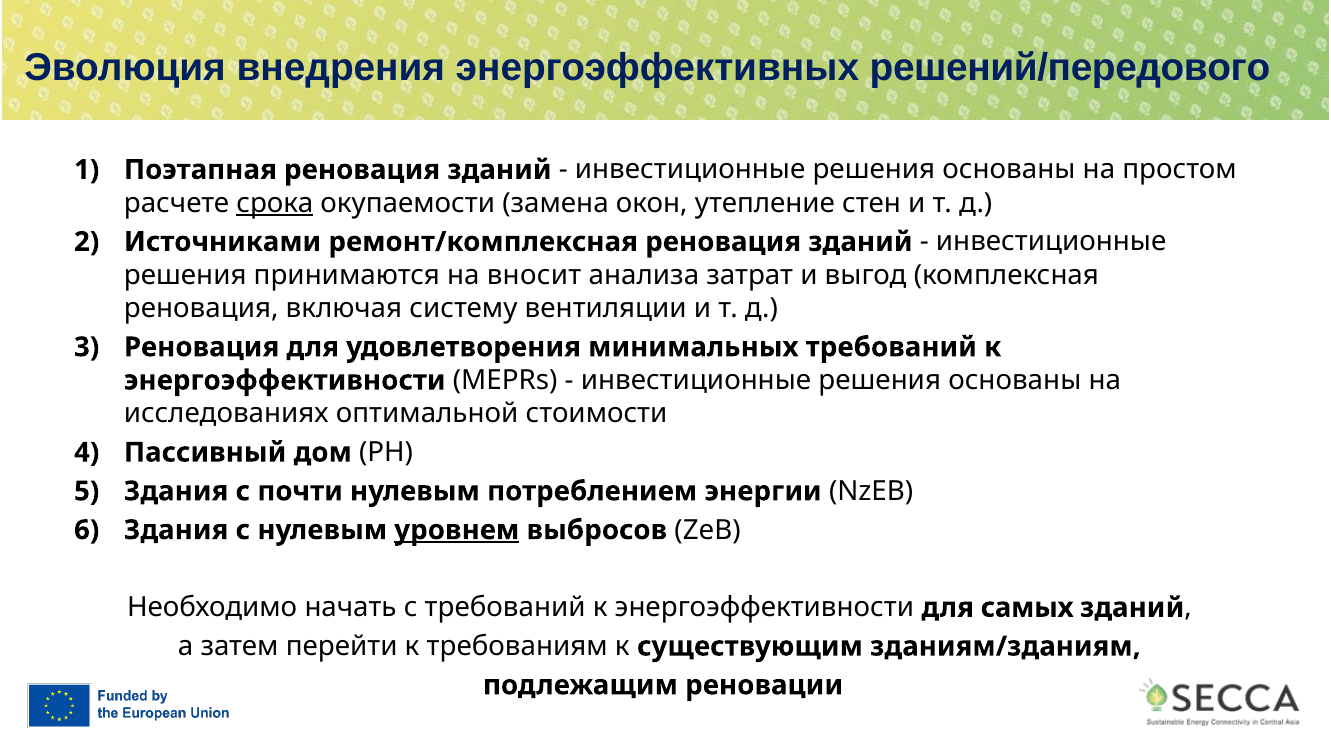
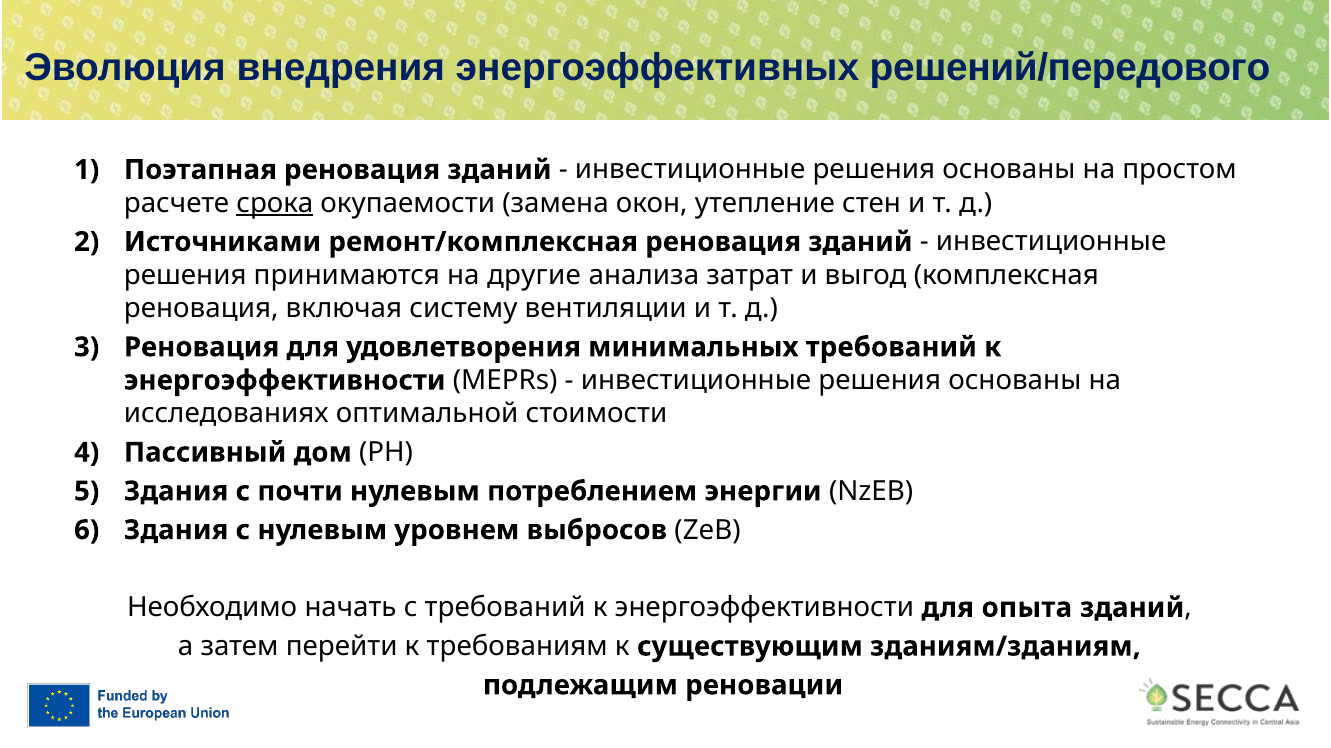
вносит: вносит -> другие (534, 275)
уровнем underline: present -> none (457, 531)
самых: самых -> опыта (1027, 608)
